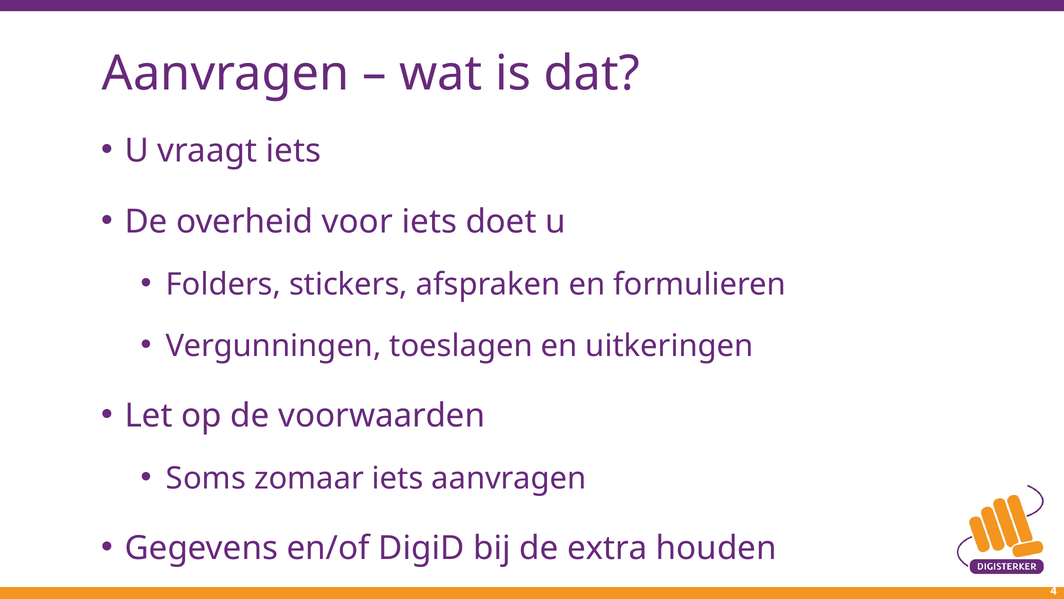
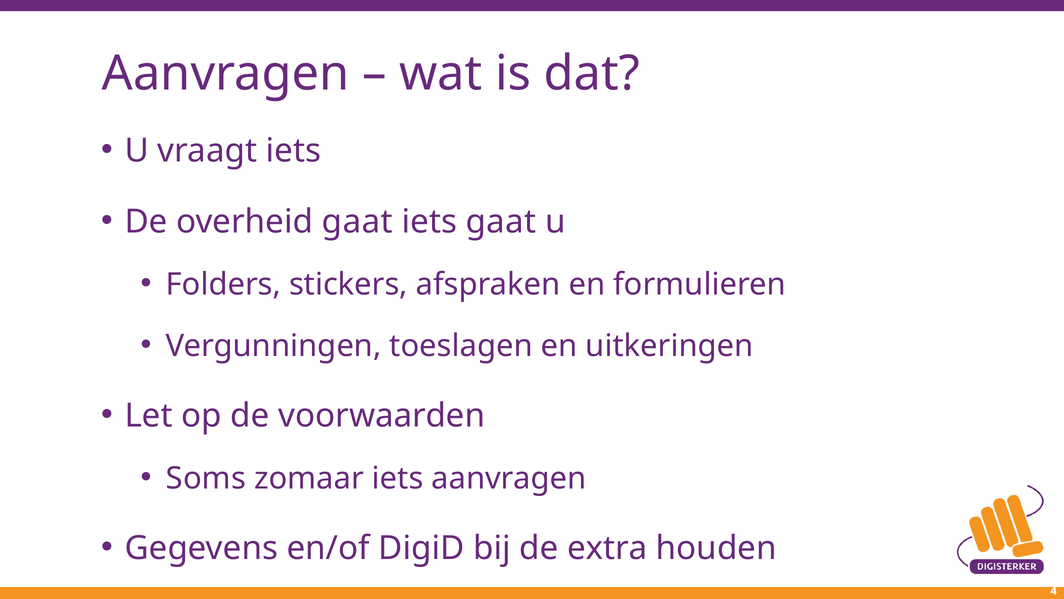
overheid voor: voor -> gaat (357, 222)
iets doet: doet -> gaat (501, 222)
